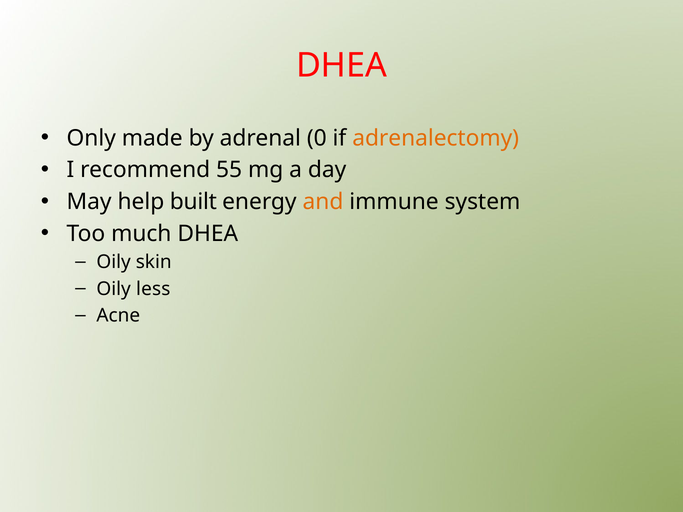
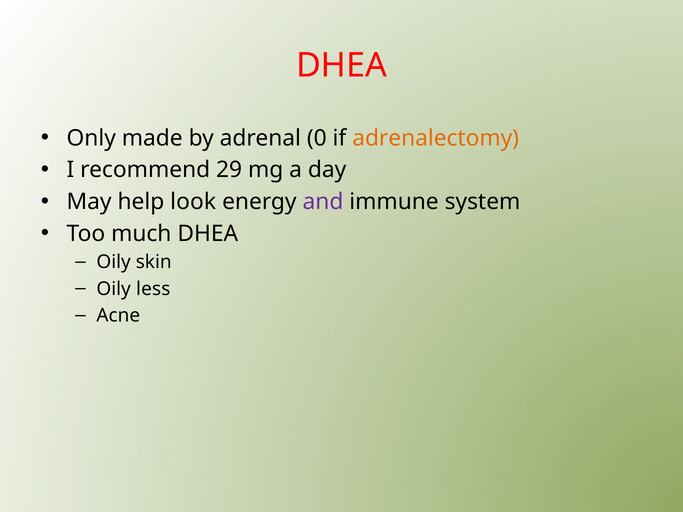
55: 55 -> 29 (229, 170)
built: built -> look (193, 202)
and colour: orange -> purple (323, 202)
